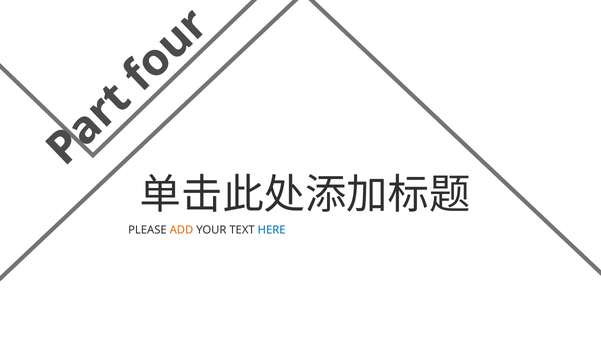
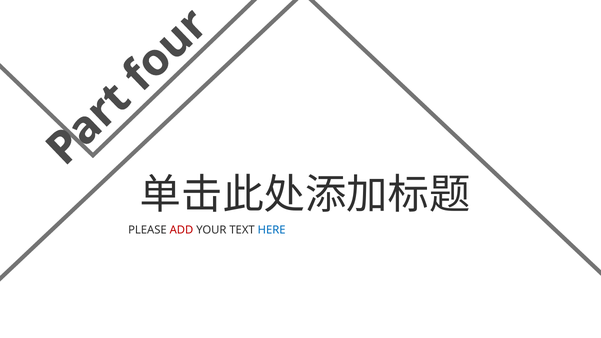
ADD colour: orange -> red (181, 230)
